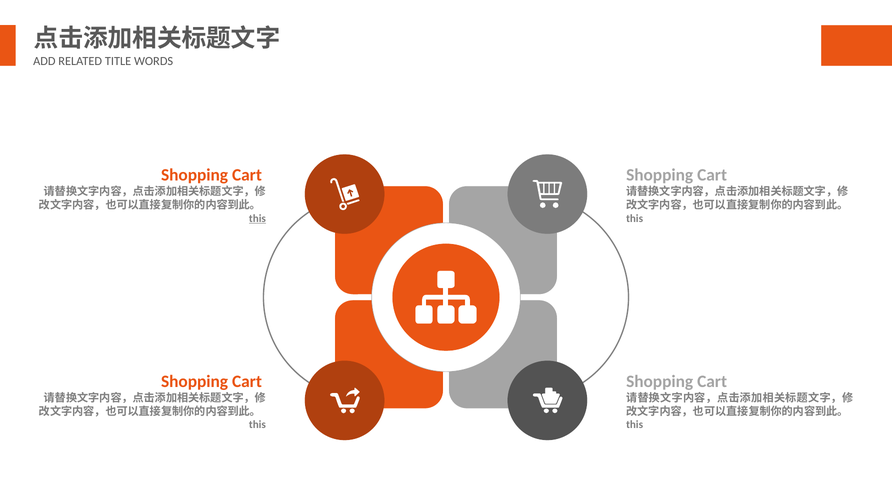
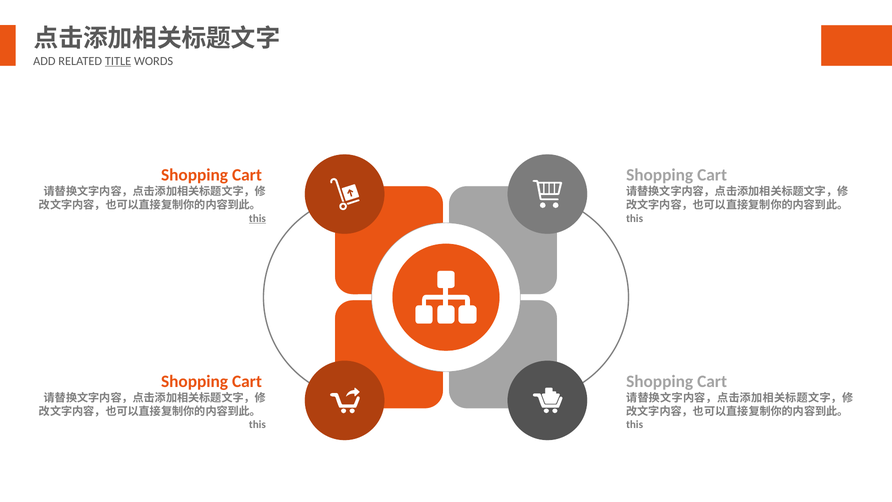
TITLE underline: none -> present (118, 61)
